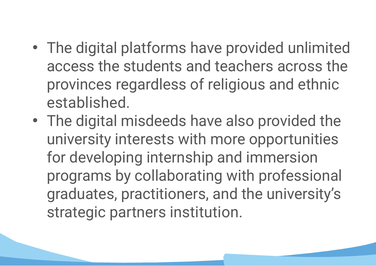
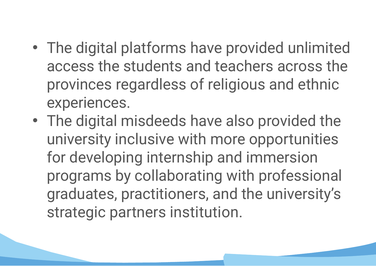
established: established -> experiences (89, 103)
interests: interests -> inclusive (145, 139)
